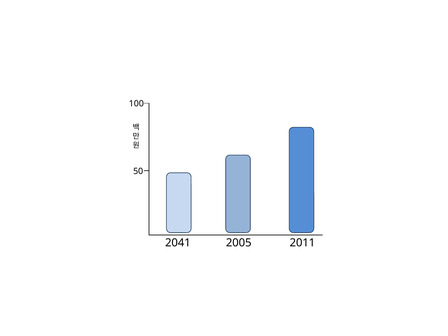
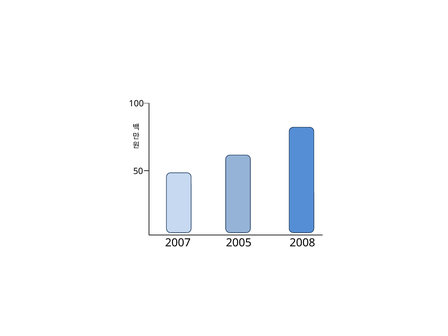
2041: 2041 -> 2007 (178, 243)
2011: 2011 -> 2008 (302, 243)
